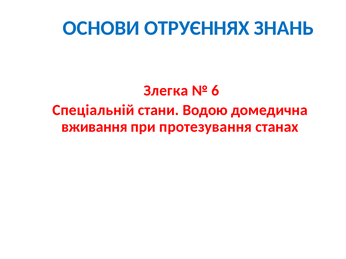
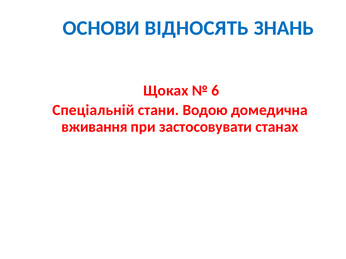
ОТРУЄННЯХ: ОТРУЄННЯХ -> ВІДНОСЯТЬ (197, 28)
Злегка: Злегка -> Щоках (166, 91)
протезування: протезування -> застосовувати (206, 127)
